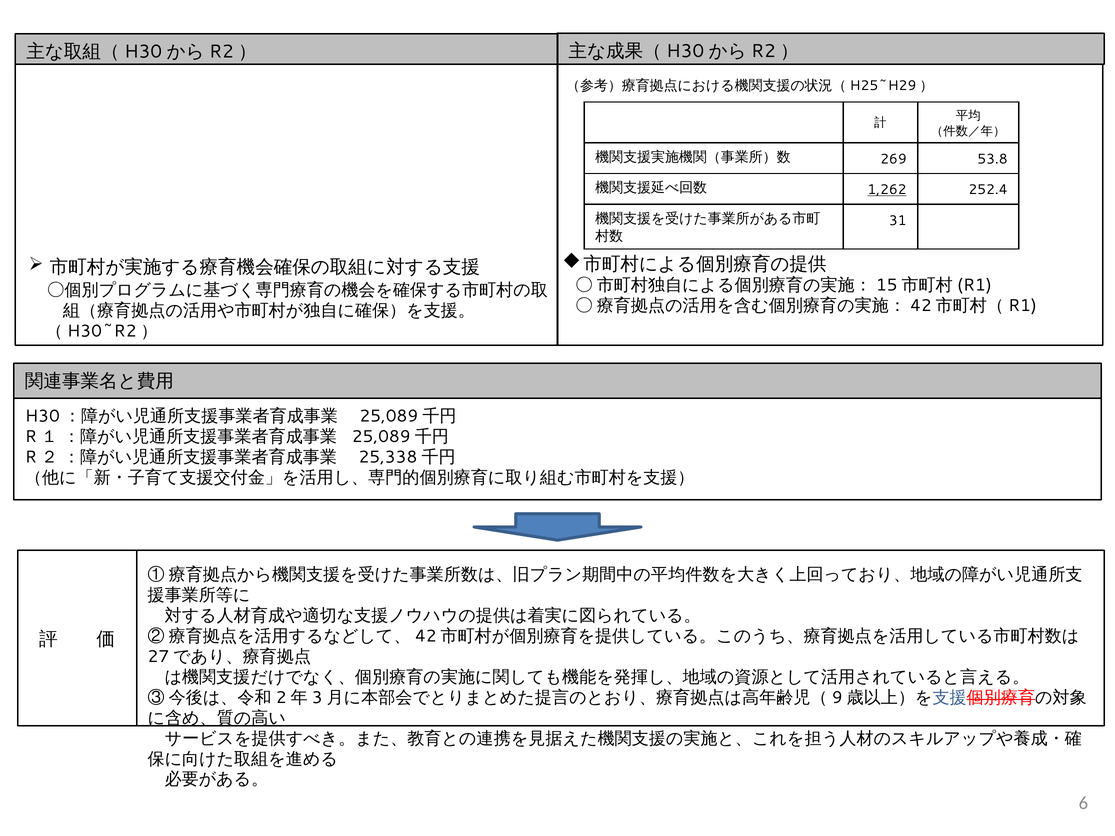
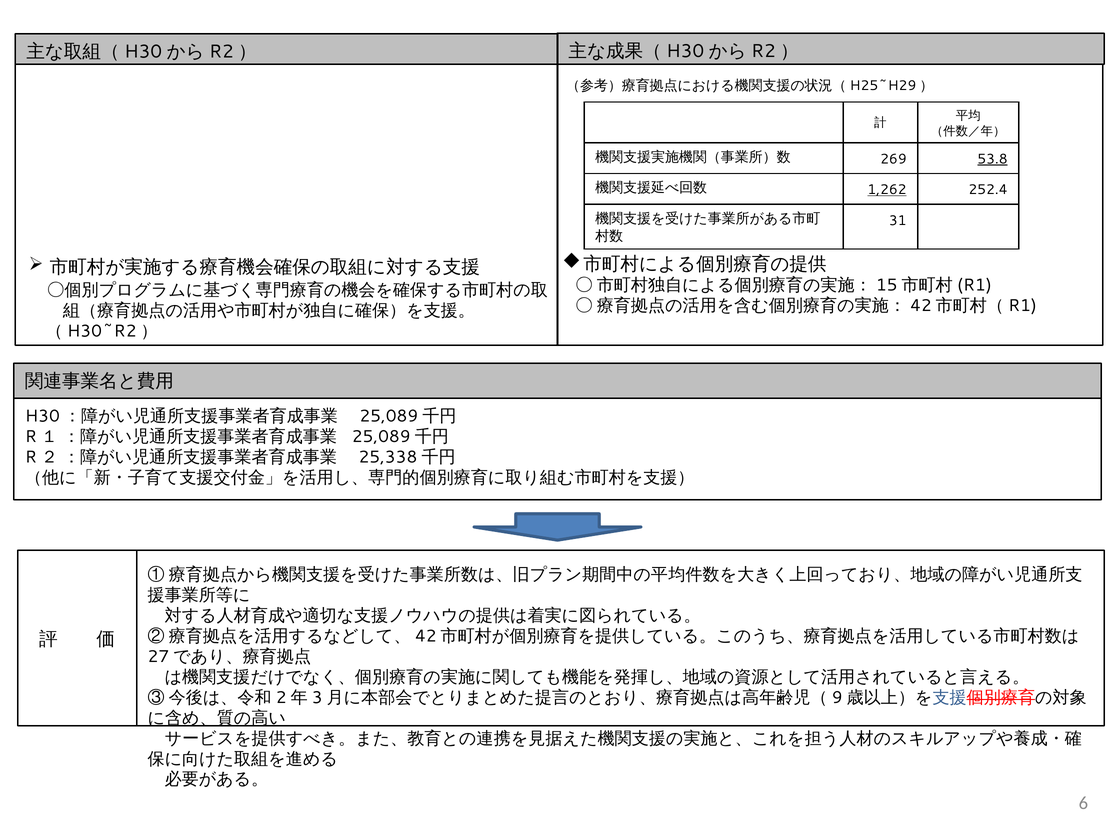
53.8 underline: none -> present (992, 159)
